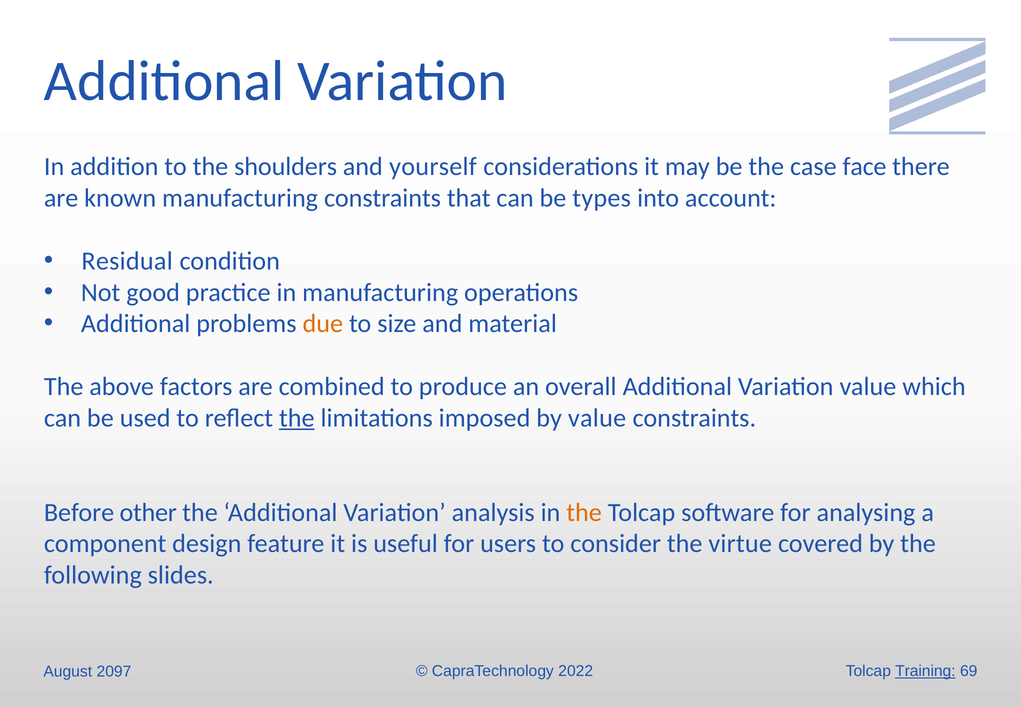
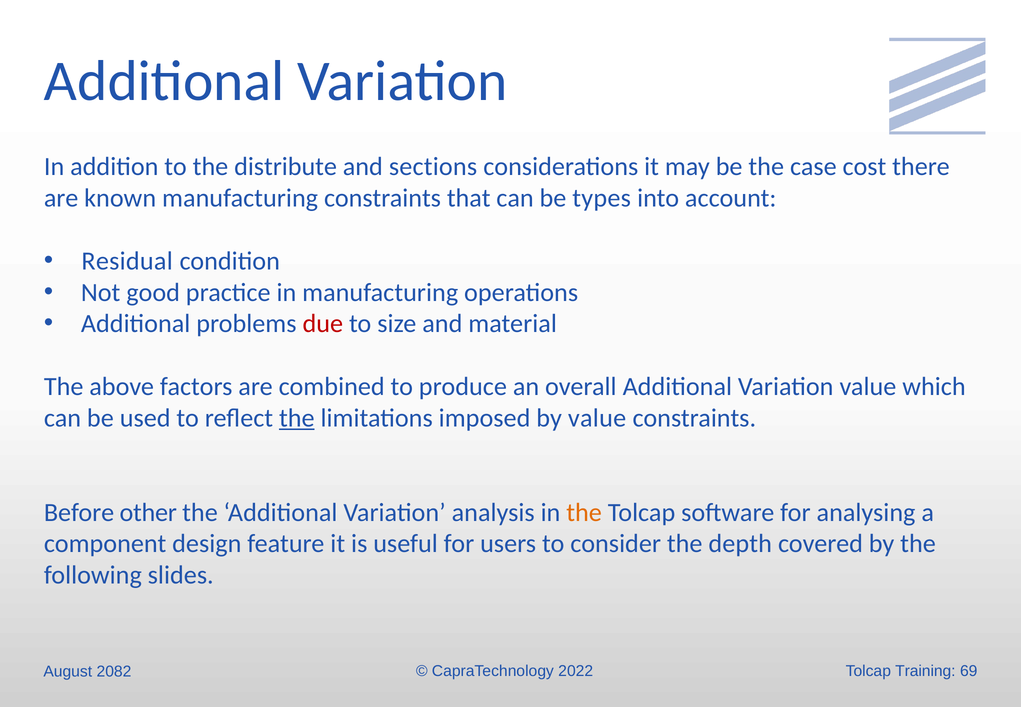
shoulders: shoulders -> distribute (286, 167)
yourself: yourself -> sections (433, 167)
face: face -> cost (864, 167)
due colour: orange -> red (323, 324)
virtue: virtue -> depth (740, 544)
2097: 2097 -> 2082 (114, 671)
Training underline: present -> none (925, 671)
